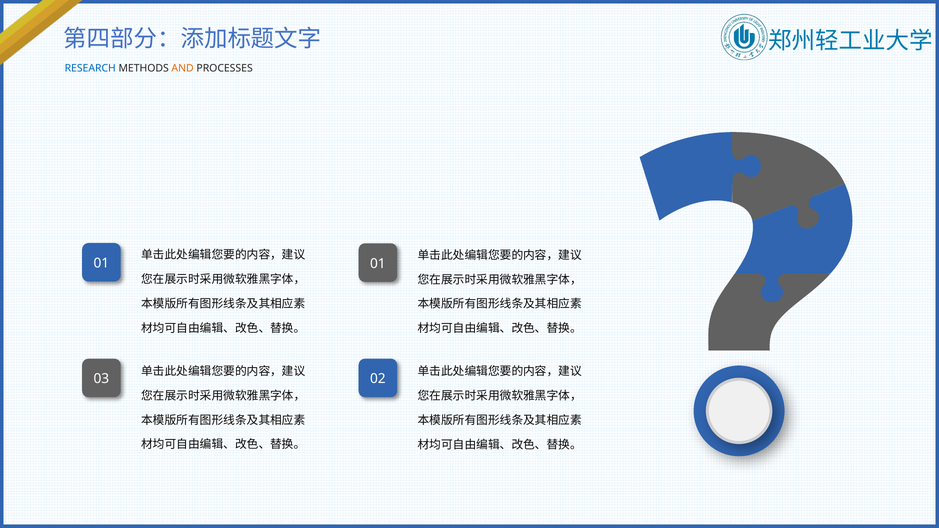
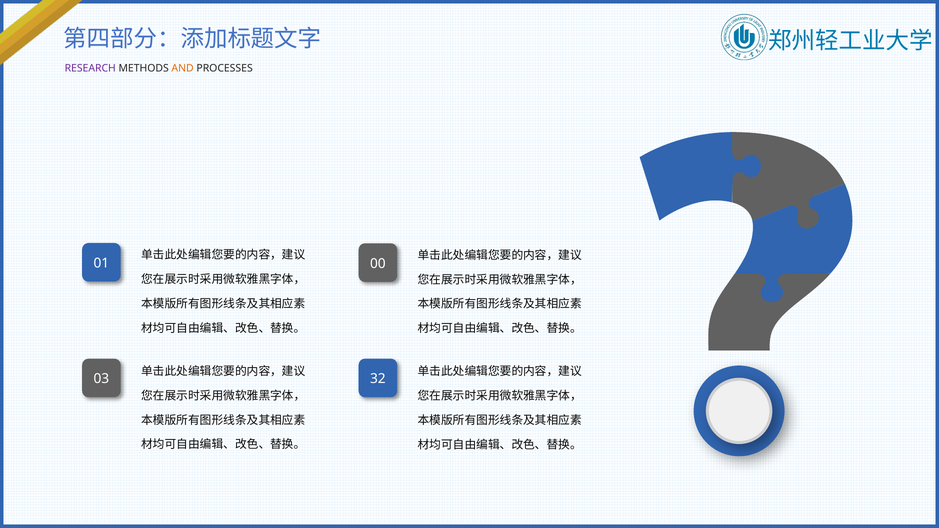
RESEARCH colour: blue -> purple (90, 68)
01 01: 01 -> 00 (378, 264)
02: 02 -> 32 (378, 379)
